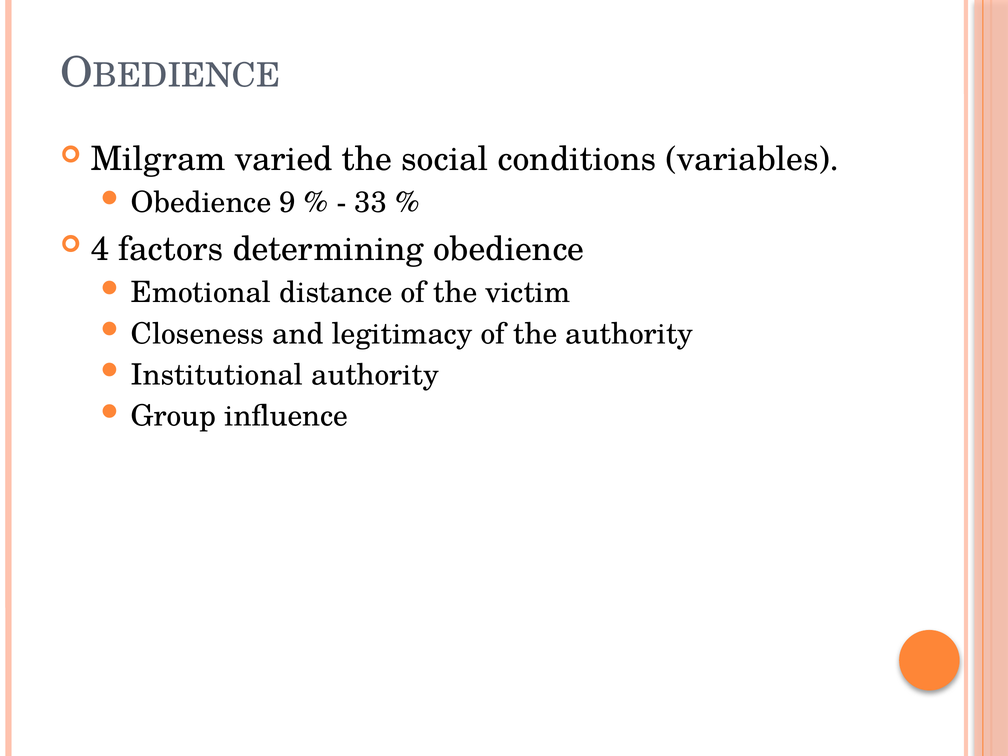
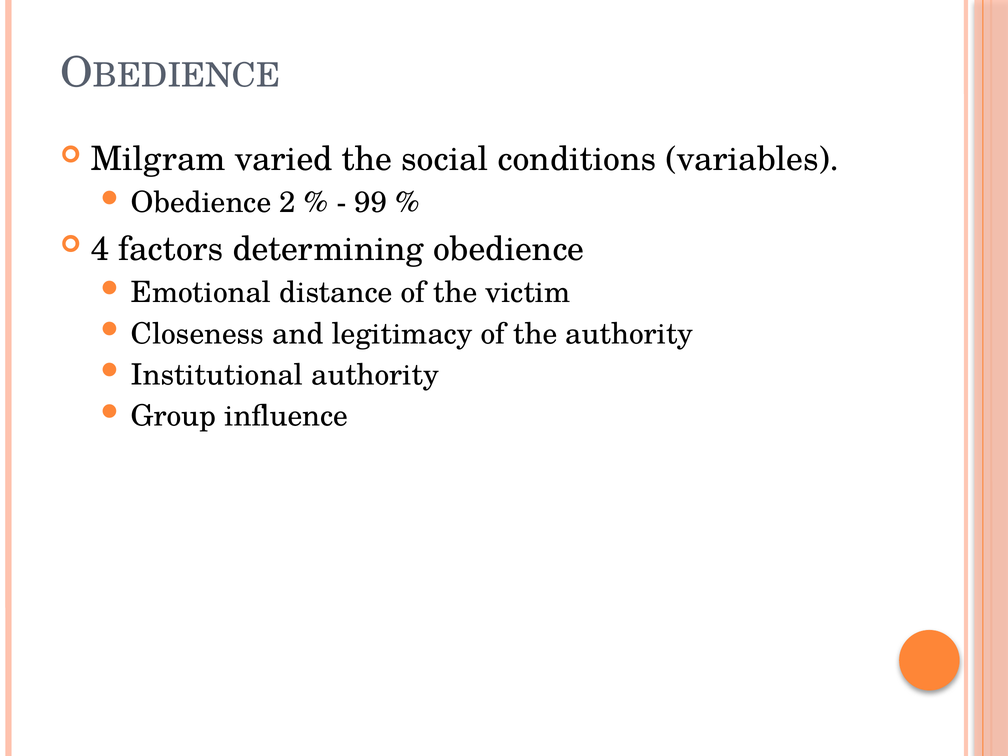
9: 9 -> 2 (287, 203)
33: 33 -> 99 (371, 203)
